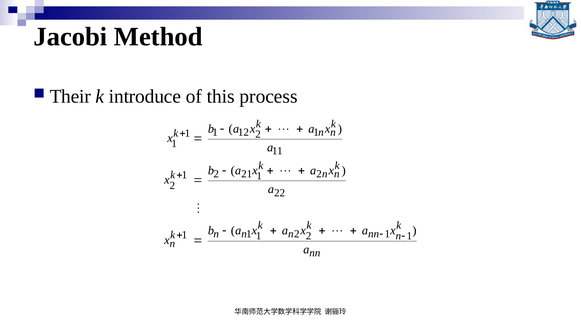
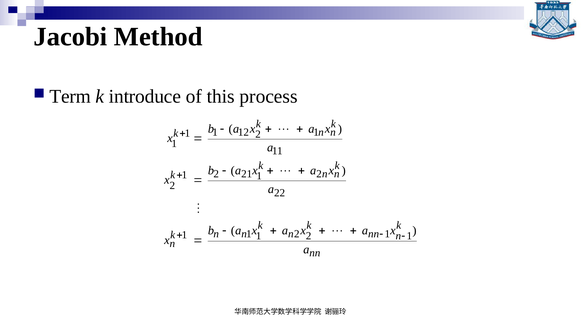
Their: Their -> Term (70, 96)
